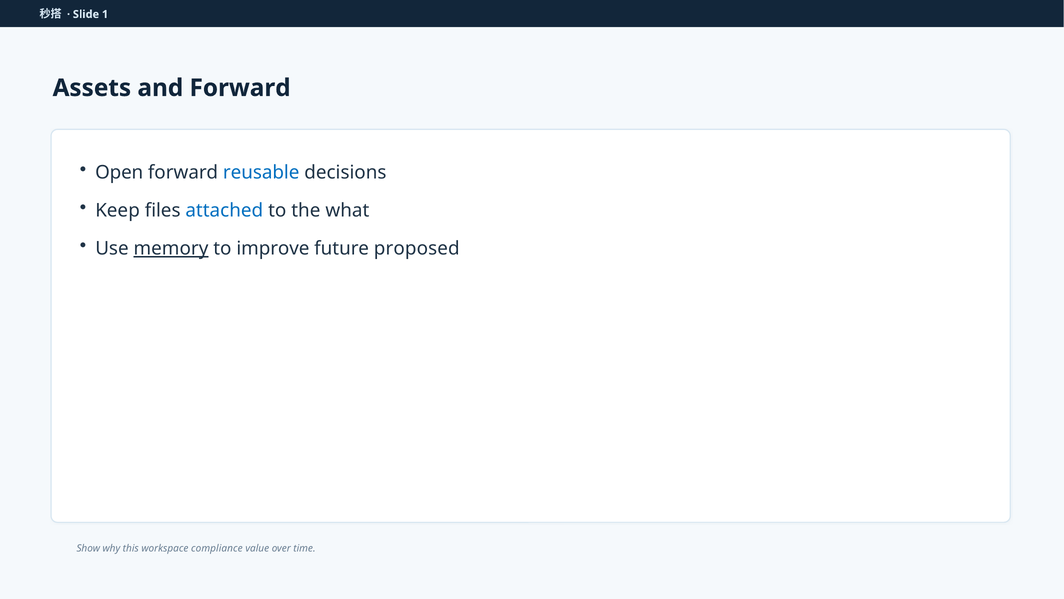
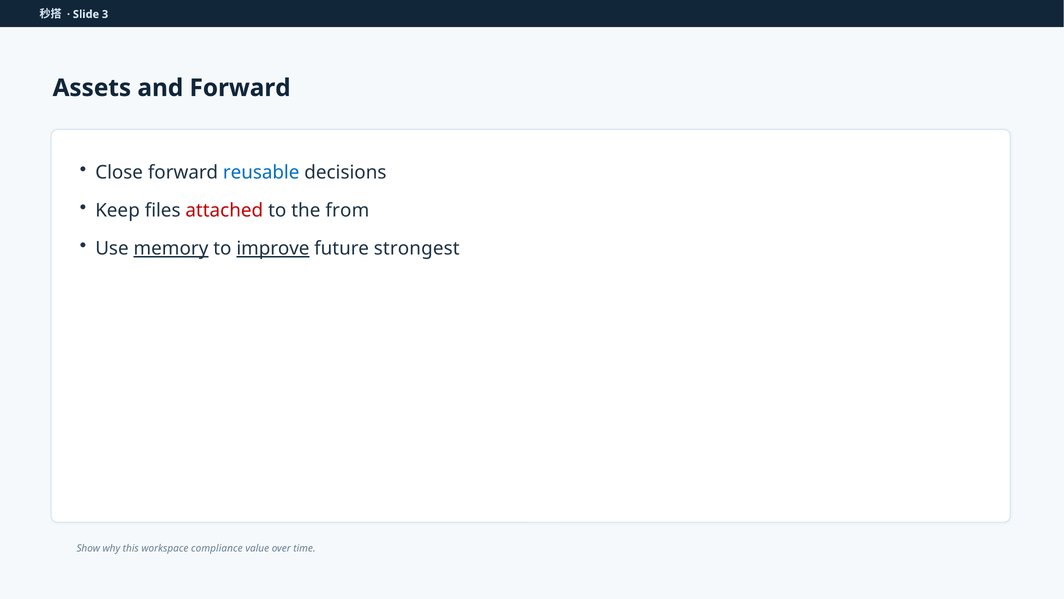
1: 1 -> 3 (105, 14)
Open: Open -> Close (119, 172)
attached colour: blue -> red (224, 210)
what: what -> from (347, 210)
improve underline: none -> present (273, 248)
proposed: proposed -> strongest (417, 248)
